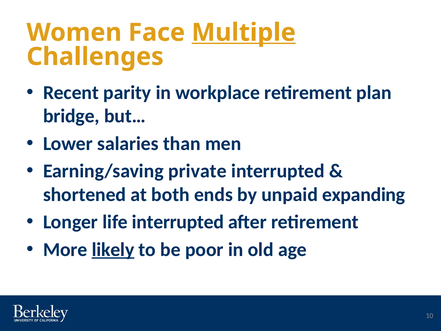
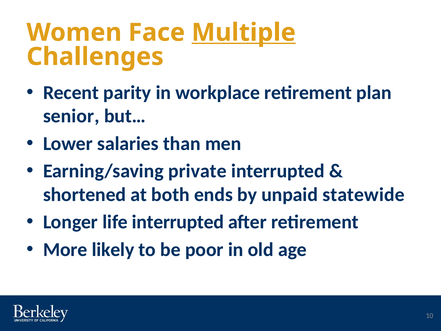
bridge: bridge -> senior (71, 116)
expanding: expanding -> statewide (363, 194)
likely underline: present -> none (113, 249)
